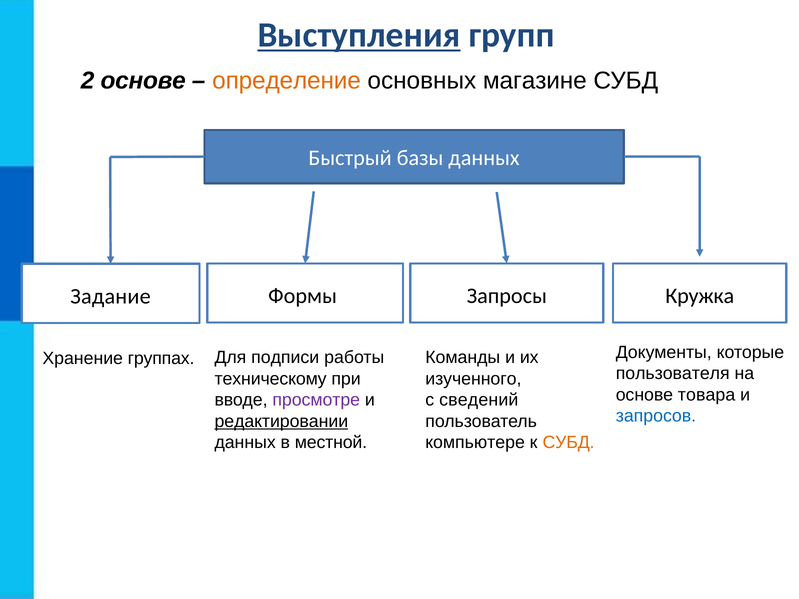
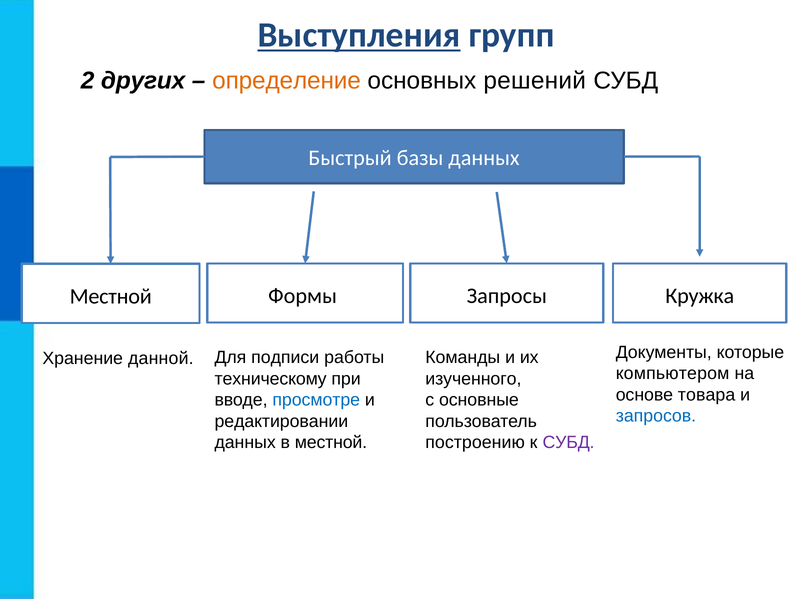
2 основе: основе -> других (143, 81)
магазине: магазине -> решений (535, 81)
Задание: Задание -> Местной (111, 297)
группах: группах -> данной (161, 359)
пользователя: пользователя -> компьютером (673, 374)
просмотре colour: purple -> blue (316, 400)
сведений: сведений -> основные (479, 400)
редактировании underline: present -> none (281, 421)
компьютере: компьютере -> построению (475, 443)
СУБД colour: orange -> purple (569, 443)
